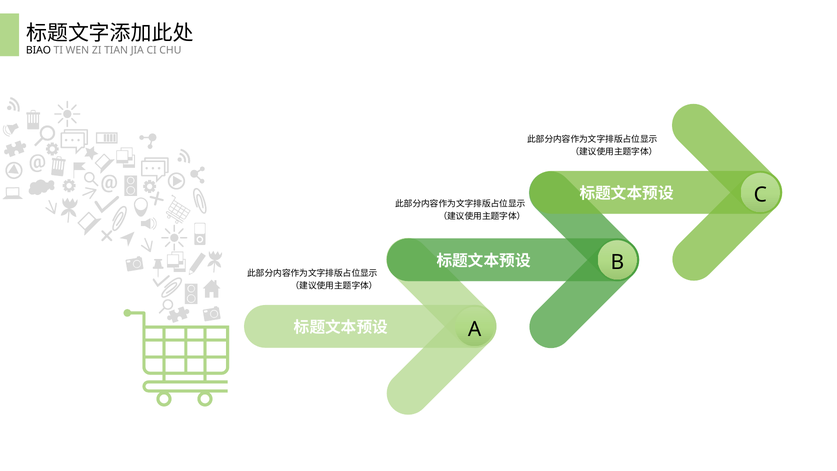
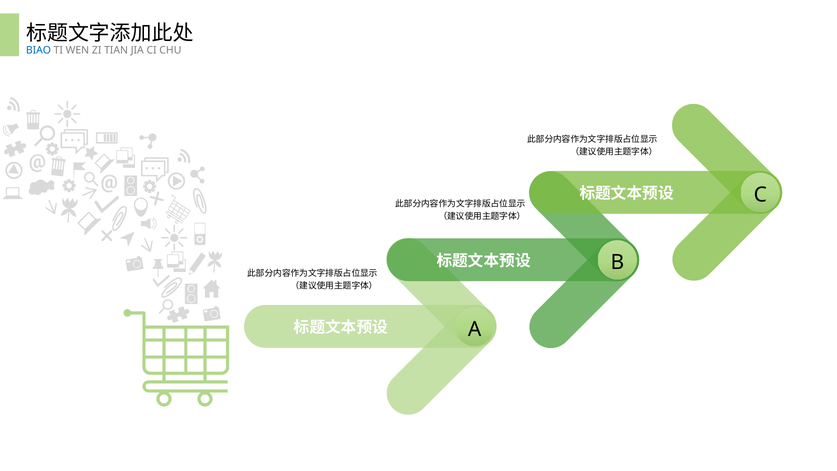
BIAO colour: black -> blue (38, 50)
